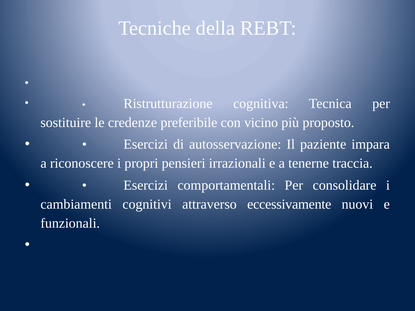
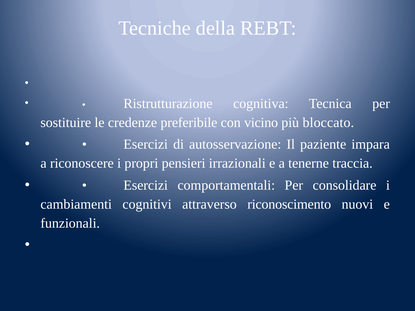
proposto: proposto -> bloccato (328, 123)
eccessivamente: eccessivamente -> riconoscimento (289, 204)
